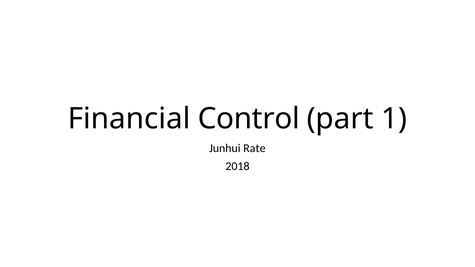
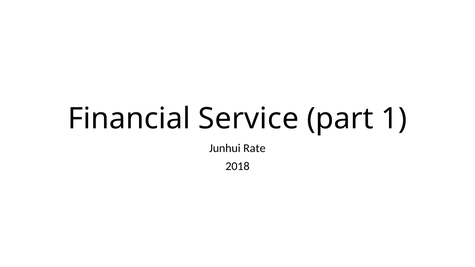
Control: Control -> Service (248, 119)
